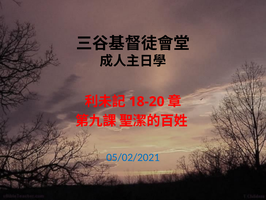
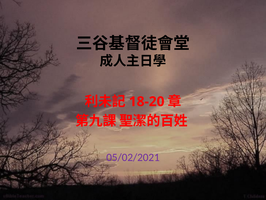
05/02/2021 colour: blue -> purple (133, 157)
